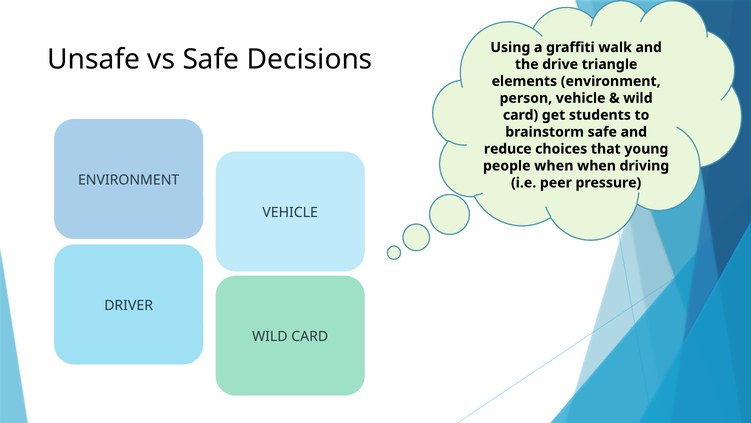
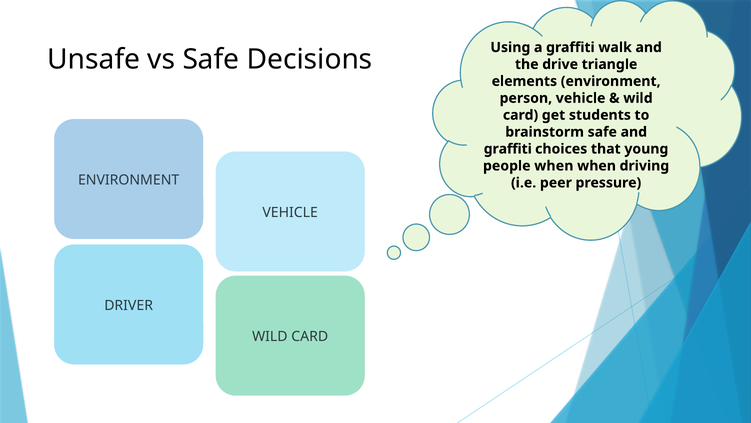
reduce: reduce -> graffiti (508, 149)
